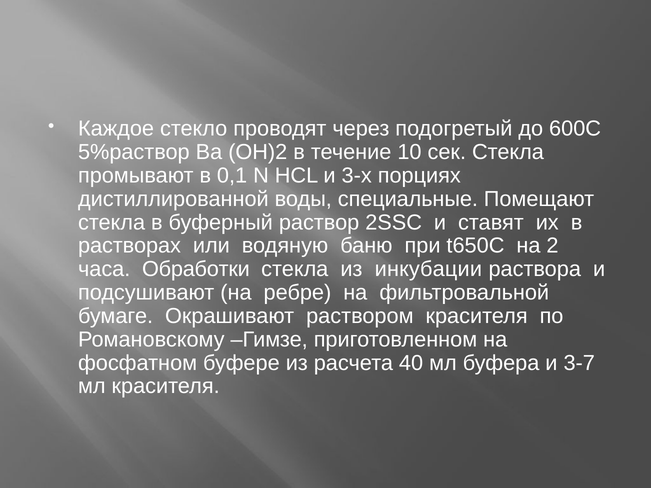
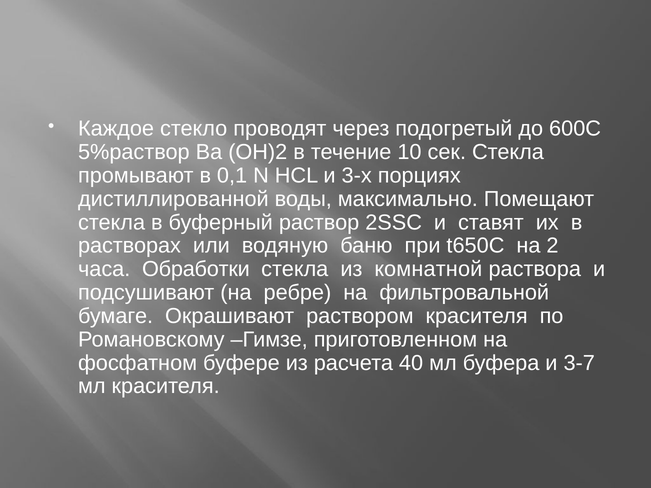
специальные: специальные -> максимально (408, 199)
инкубации: инкубации -> комнатной (428, 269)
